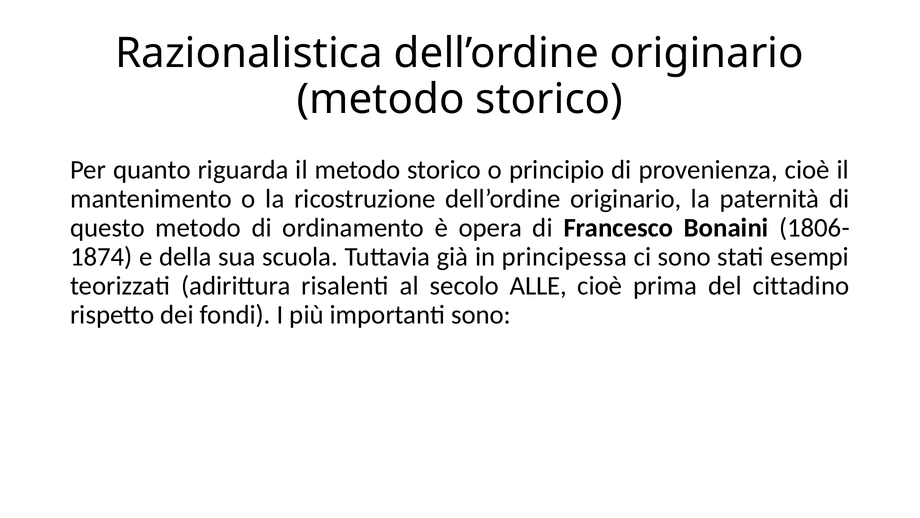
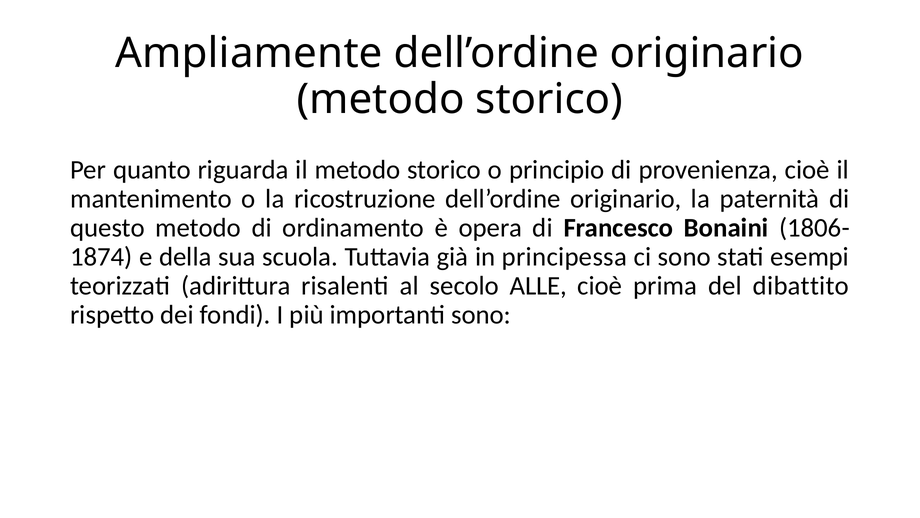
Razionalistica: Razionalistica -> Ampliamente (249, 53)
cittadino: cittadino -> dibattito (801, 286)
